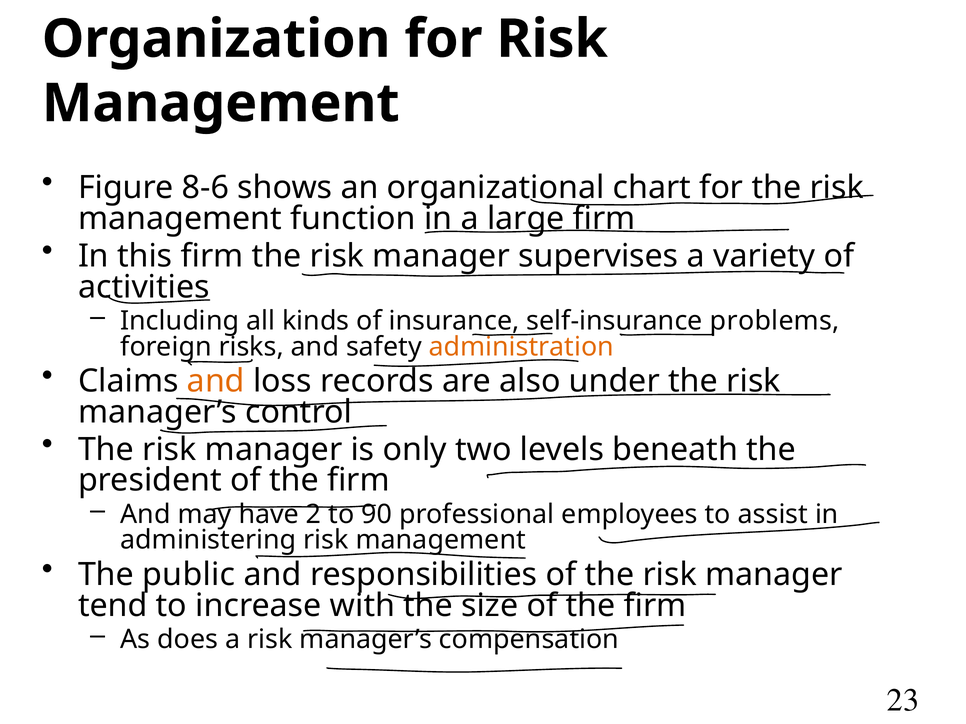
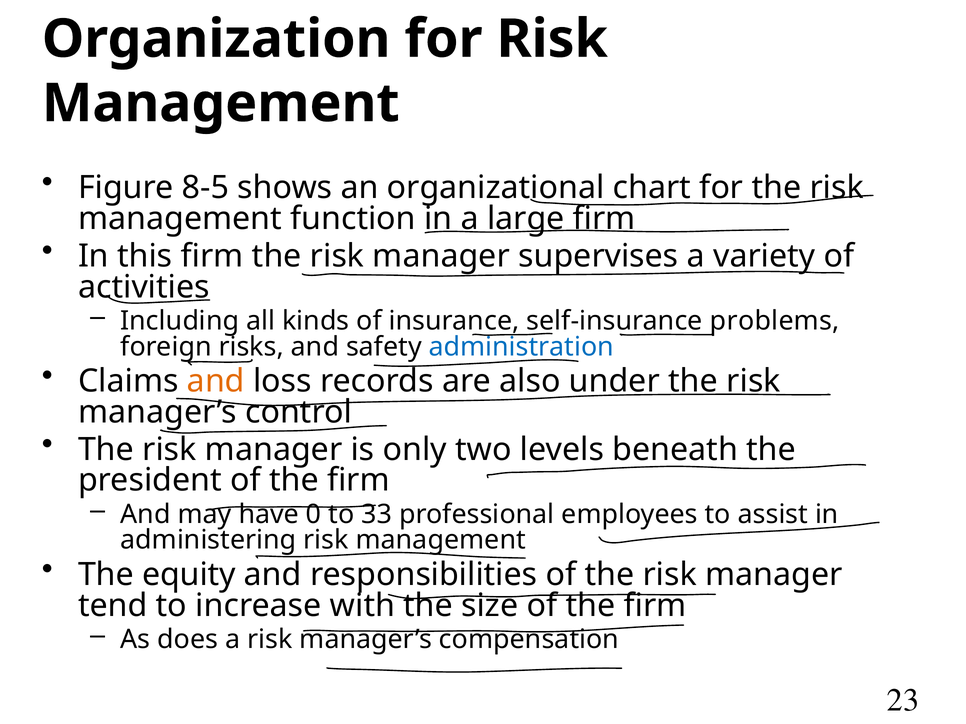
8-6: 8-6 -> 8-5 (206, 188)
administration colour: orange -> blue (521, 347)
2: 2 -> 0 (314, 515)
90: 90 -> 33 (377, 515)
public: public -> equity (189, 575)
